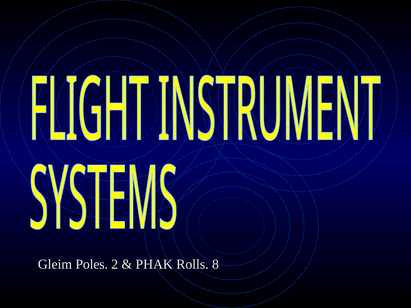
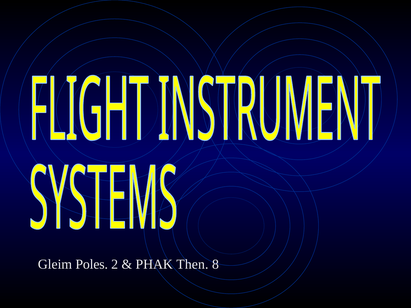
Rolls: Rolls -> Then (192, 265)
